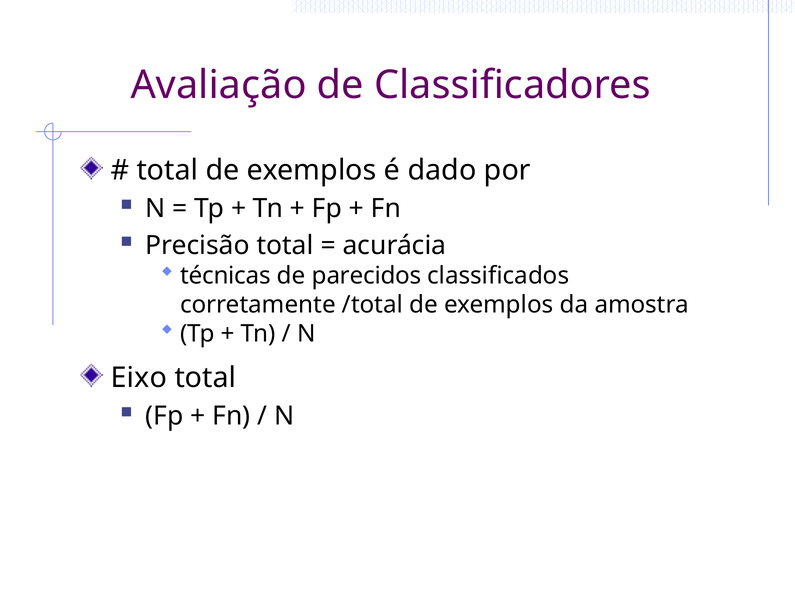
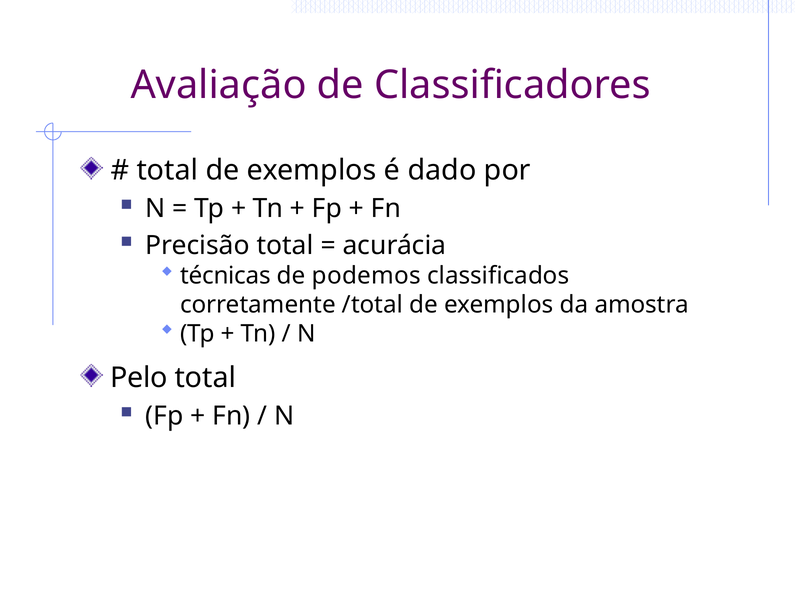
parecidos: parecidos -> podemos (366, 276)
Eixo: Eixo -> Pelo (139, 378)
